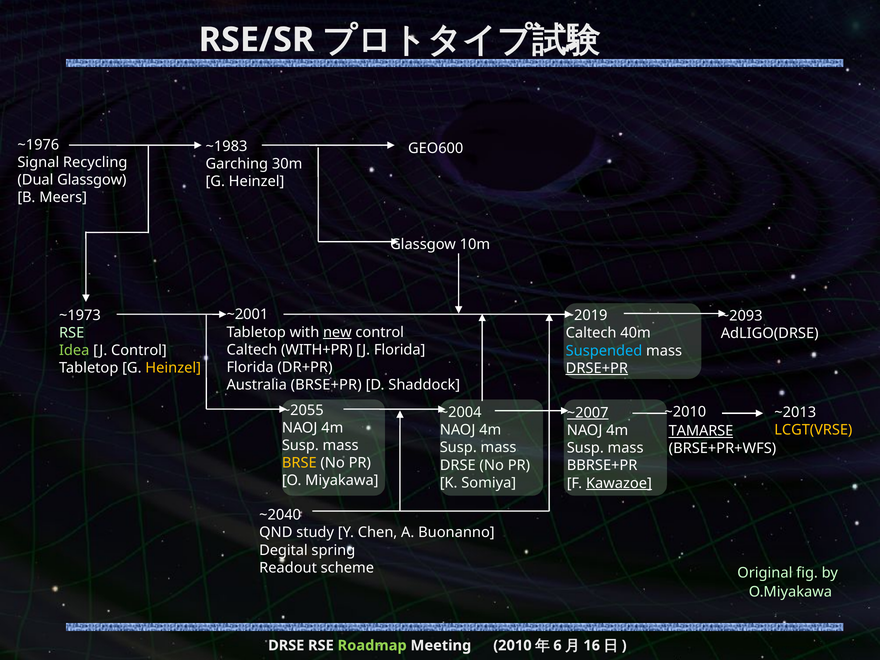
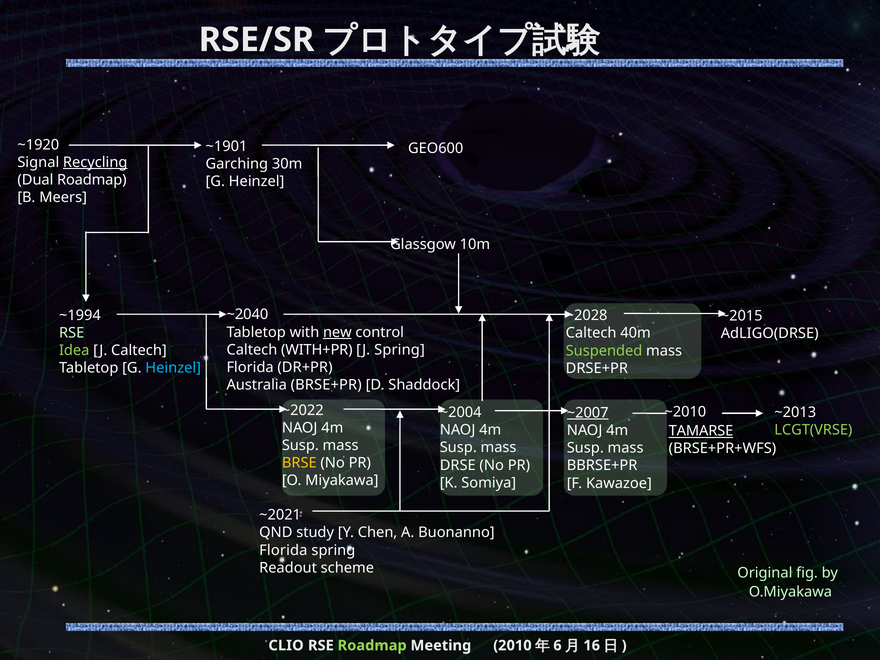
~1976: ~1976 -> ~1920 (38, 145)
~1983: ~1983 -> ~1901 (227, 146)
Recycling underline: none -> present (95, 162)
Dual Glassgow: Glassgow -> Roadmap (92, 180)
~2001: ~2001 -> ~2040 (247, 315)
~1973: ~1973 -> ~1994 (80, 315)
~2019: ~2019 -> ~2028 (587, 316)
~2093: ~2093 -> ~2015 (742, 316)
J Florida: Florida -> Spring (400, 350)
J Control: Control -> Caltech (139, 350)
Suspended colour: light blue -> light green (604, 351)
Heinzel colour: yellow -> light blue (173, 368)
DRSE+PR underline: present -> none (597, 368)
~2055: ~2055 -> ~2022 (303, 410)
LCGT(VRSE colour: yellow -> light green (813, 430)
Kawazoe underline: present -> none (619, 483)
~2040: ~2040 -> ~2021 (280, 515)
Degital: Degital -> Florida (283, 550)
DRSE: DRSE -> CLIO (286, 645)
